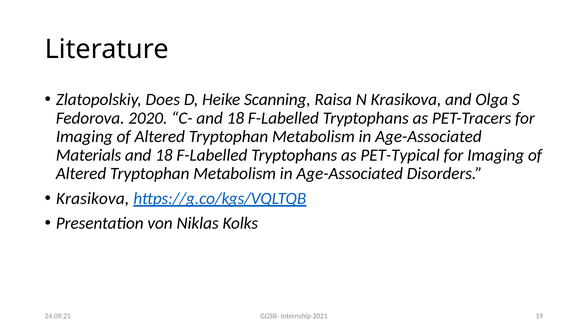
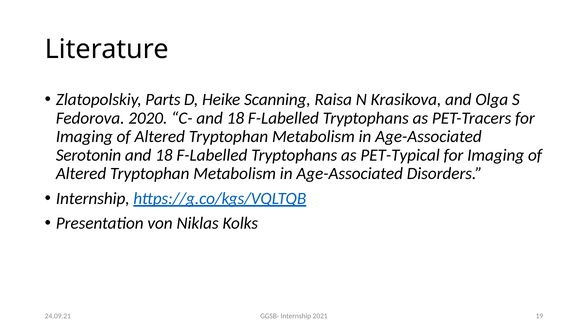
Does: Does -> Parts (163, 99)
Materials: Materials -> Serotonin (89, 155)
Krasikova: Krasikova -> Internship (93, 198)
